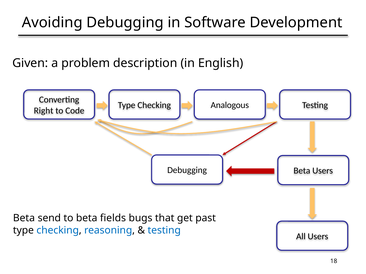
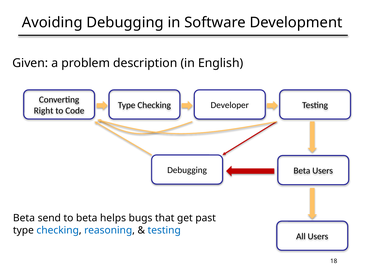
Analogous: Analogous -> Developer (230, 105)
fields: fields -> helps (113, 218)
